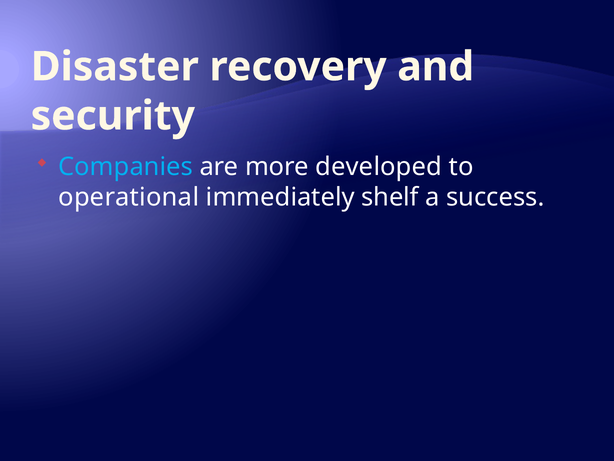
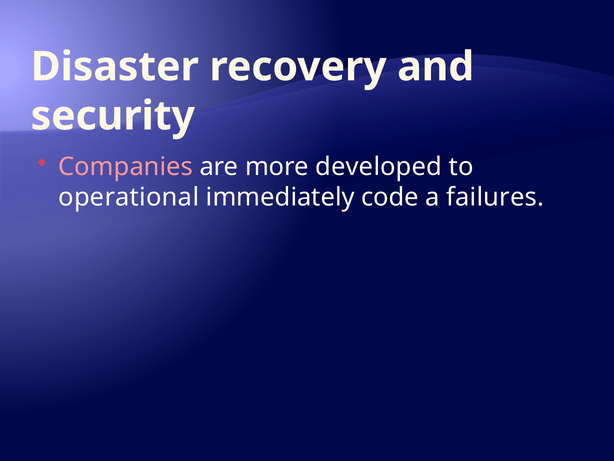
Companies colour: light blue -> pink (126, 167)
shelf: shelf -> code (390, 197)
success: success -> failures (495, 197)
